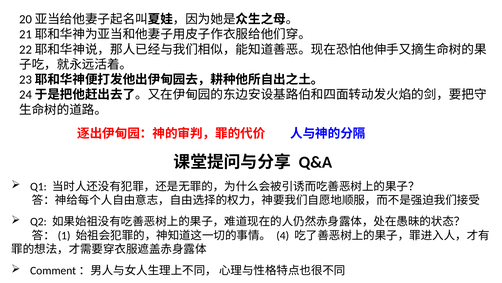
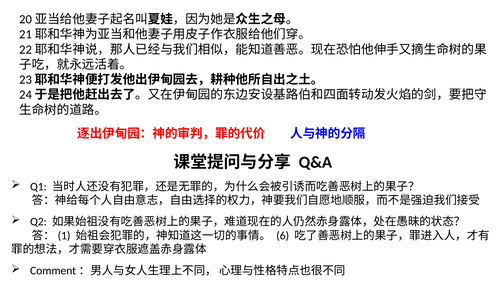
4: 4 -> 6 (283, 235)
